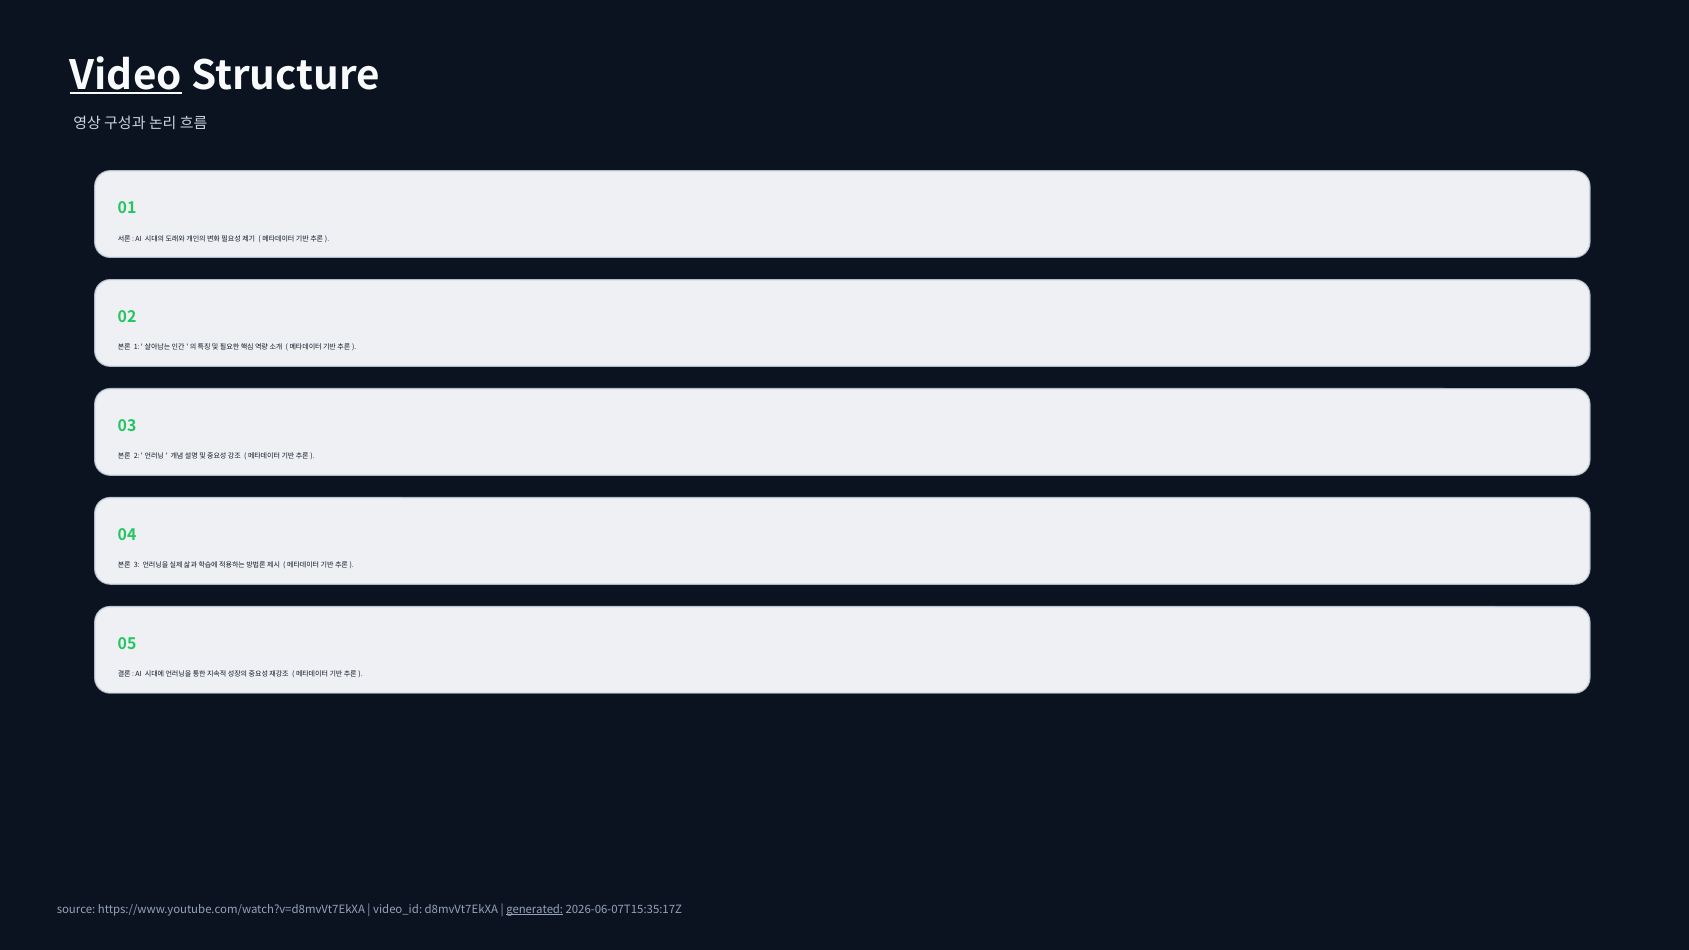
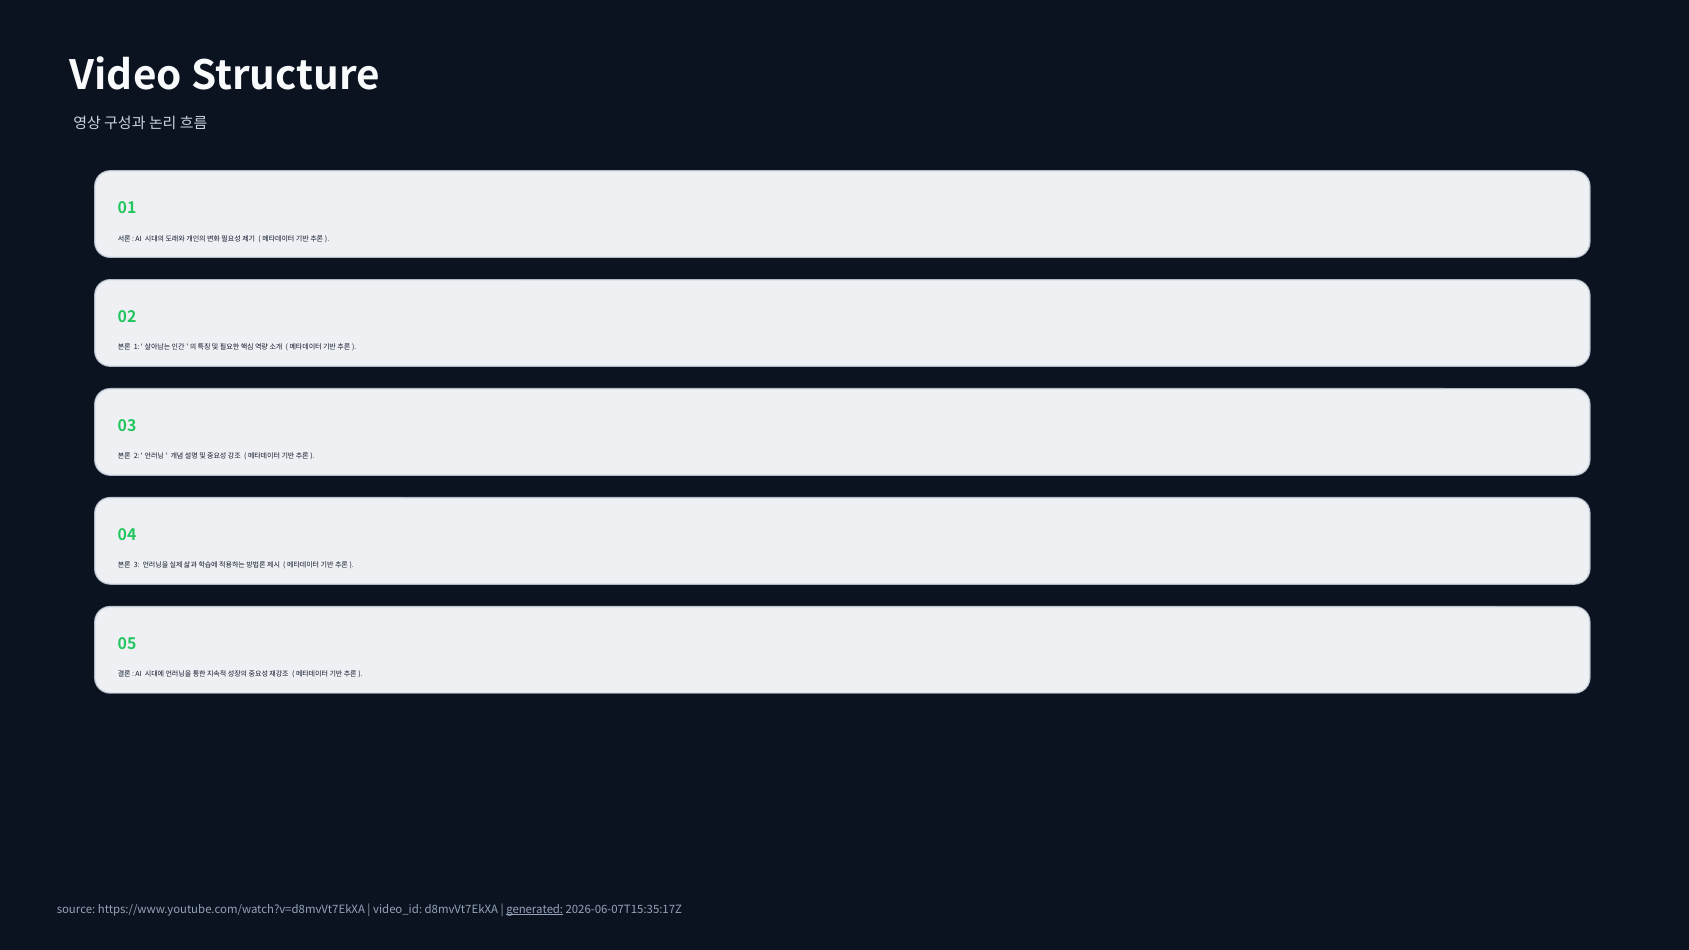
Video underline: present -> none (126, 76)
